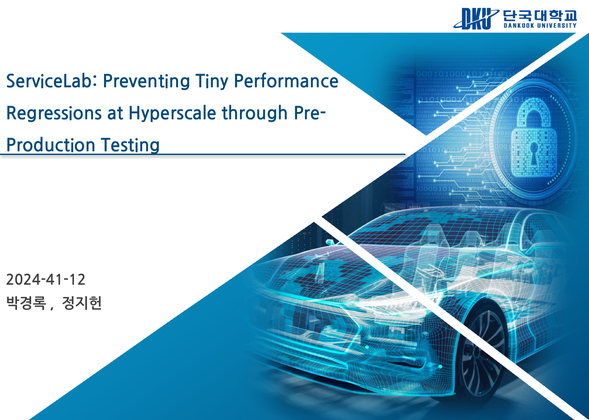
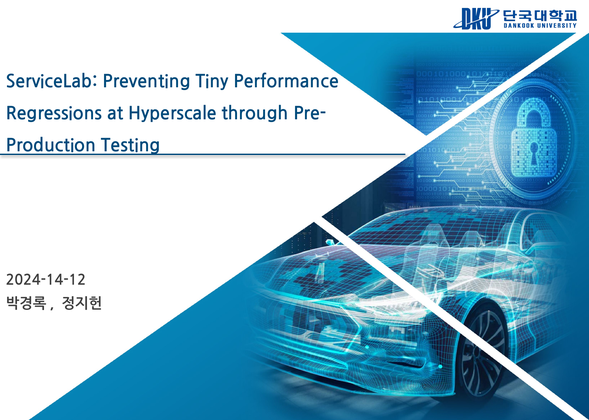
2024-41-12: 2024-41-12 -> 2024-14-12 (46, 280)
